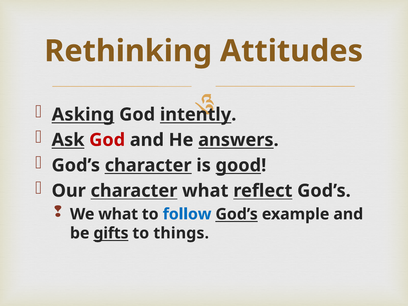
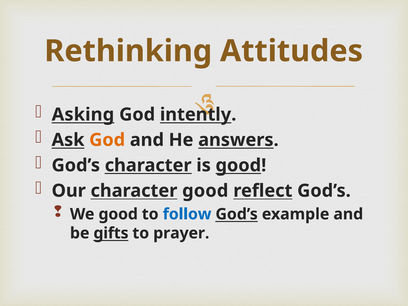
God colour: red -> orange (107, 140)
character what: what -> good (205, 191)
We what: what -> good (118, 214)
things: things -> prayer (181, 233)
